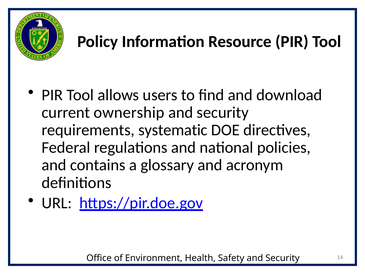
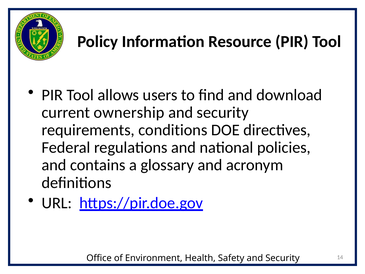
systematic: systematic -> conditions (173, 130)
